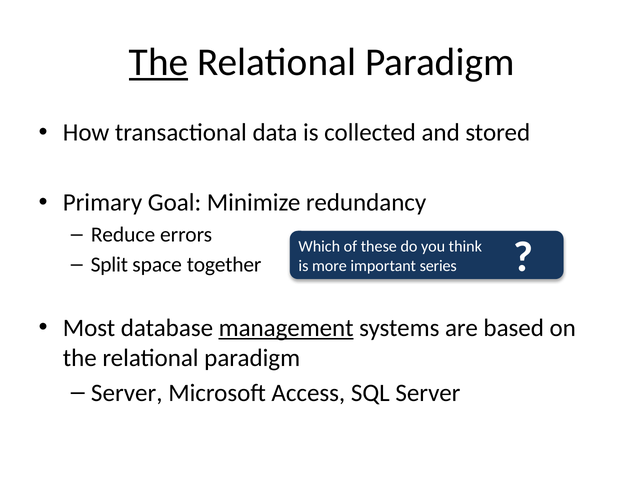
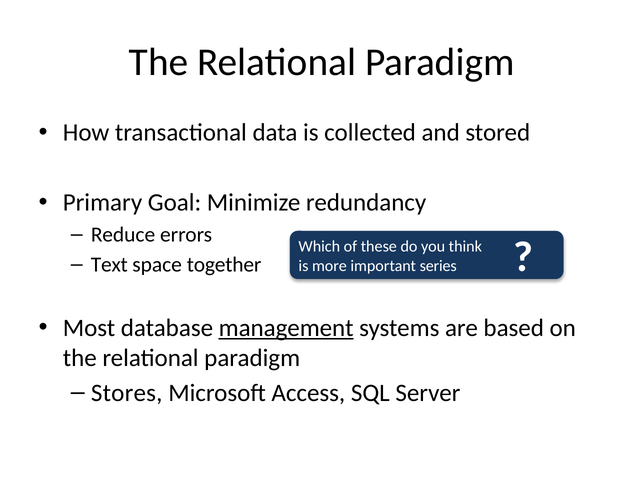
The underline: present -> none (159, 62)
Split: Split -> Text (109, 265)
Server: Server -> Stores (127, 393)
